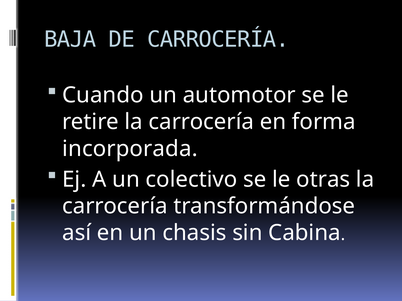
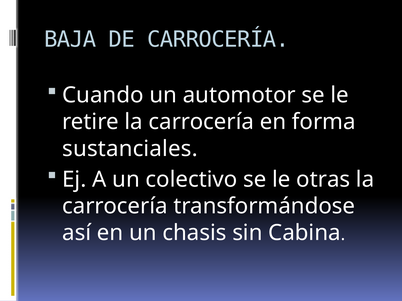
incorporada: incorporada -> sustanciales (130, 149)
